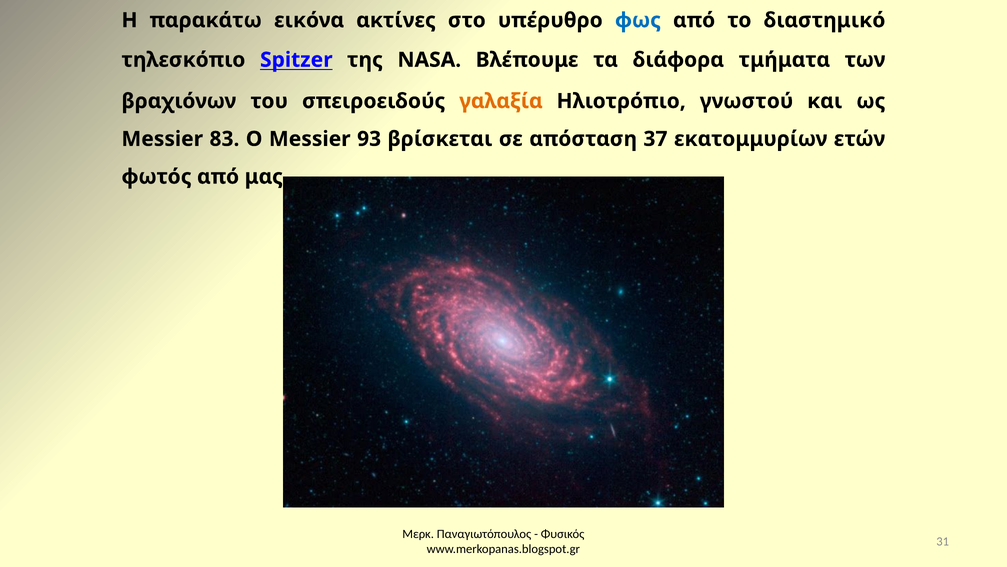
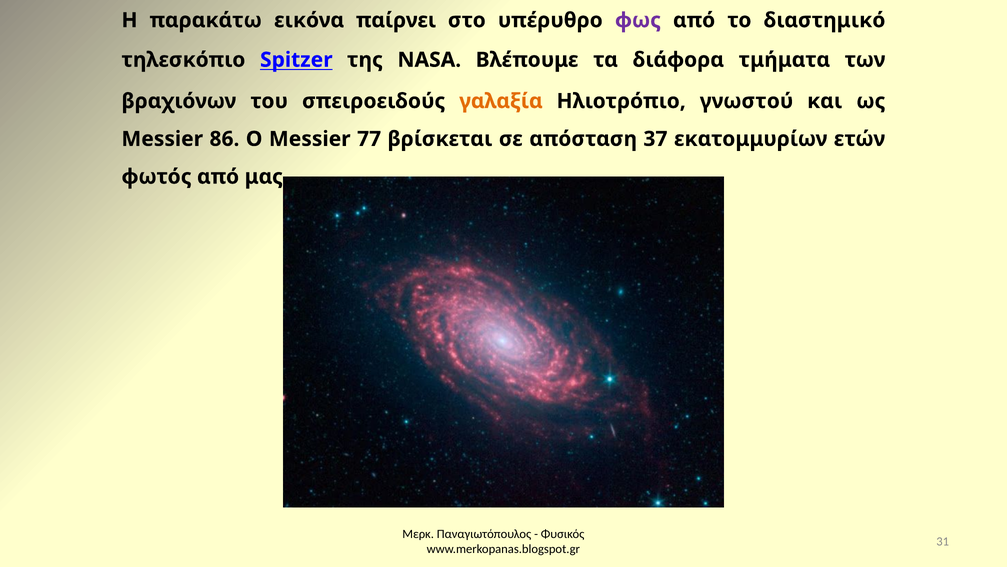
ακτίνες: ακτίνες -> παίρνει (396, 20)
φως colour: blue -> purple (638, 20)
83: 83 -> 86 (224, 139)
93: 93 -> 77 (369, 139)
